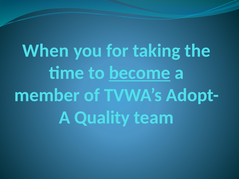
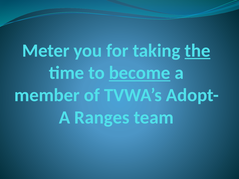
When: When -> Meter (46, 51)
the underline: none -> present (197, 51)
Quality: Quality -> Ranges (102, 118)
